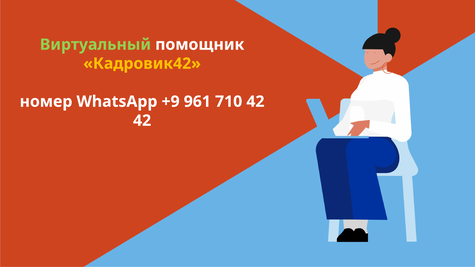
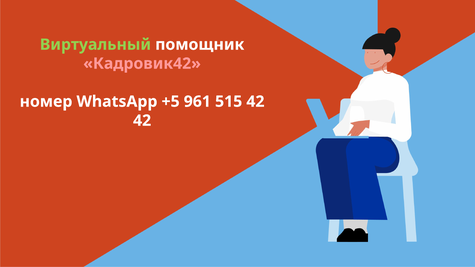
Кадровик42 colour: yellow -> pink (142, 64)
+9: +9 -> +5 (171, 102)
710: 710 -> 515 (229, 102)
